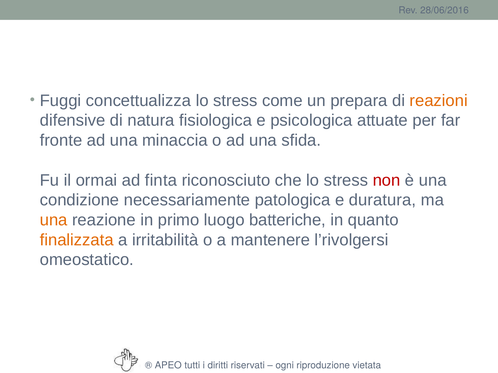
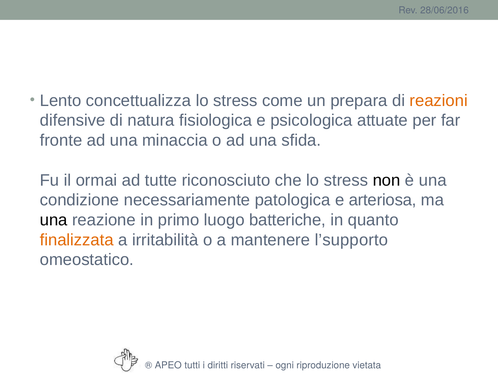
Fuggi: Fuggi -> Lento (61, 101)
finta: finta -> tutte (161, 180)
non colour: red -> black (387, 180)
duratura: duratura -> arteriosa (383, 200)
una colour: orange -> black (54, 220)
l’rivolgersi: l’rivolgersi -> l’supporto (351, 240)
